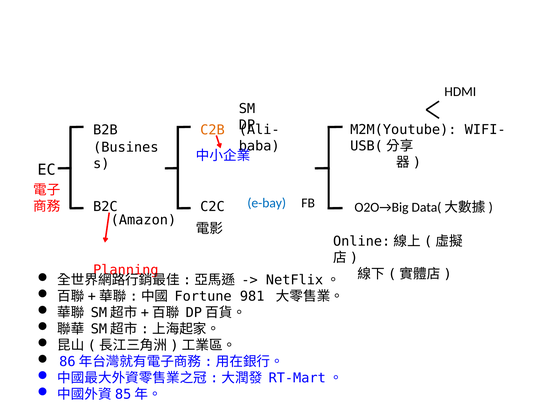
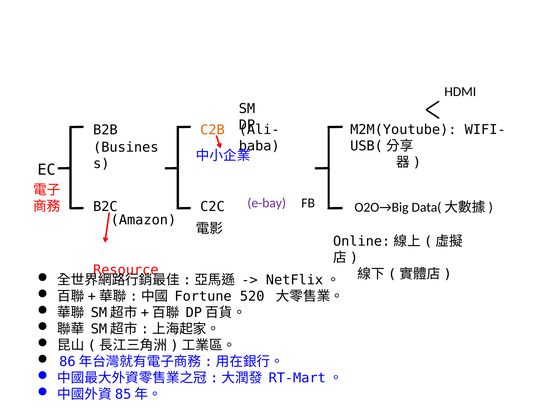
e-bay colour: blue -> purple (267, 203)
Planning: Planning -> Resource (126, 270)
981: 981 -> 520 (252, 296)
